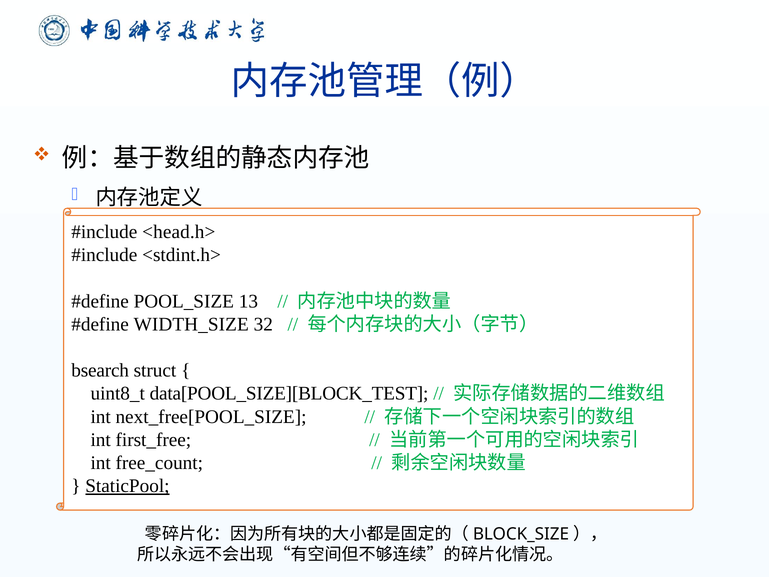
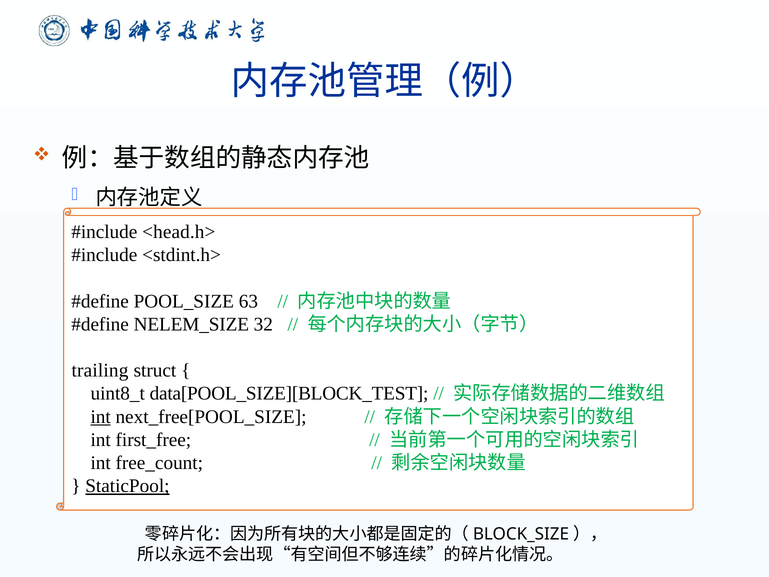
13: 13 -> 63 (248, 301)
WIDTH_SIZE: WIDTH_SIZE -> NELEM_SIZE (191, 324)
bsearch: bsearch -> trailing (100, 370)
int underline: none -> present (101, 417)
